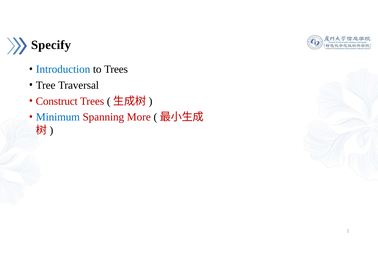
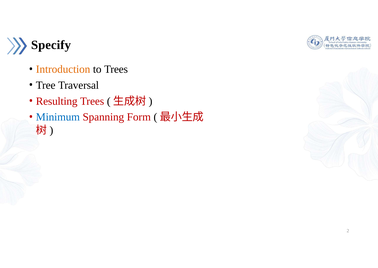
Introduction colour: blue -> orange (63, 69)
Construct: Construct -> Resulting (57, 101)
More: More -> Form (139, 117)
